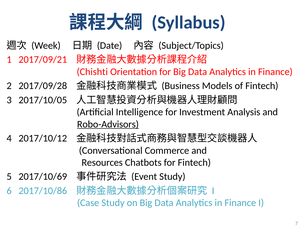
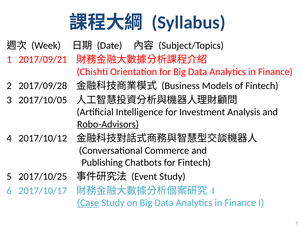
Resources: Resources -> Publishing (102, 162)
2017/10/69: 2017/10/69 -> 2017/10/25 (43, 176)
2017/10/86: 2017/10/86 -> 2017/10/17 (43, 190)
Case underline: none -> present (88, 202)
